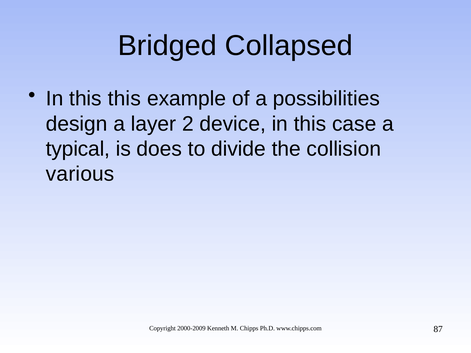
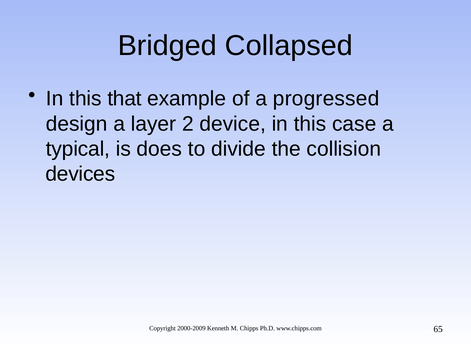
this this: this -> that (125, 99)
possibilities: possibilities -> progressed (326, 99)
various: various -> devices (80, 174)
87: 87 -> 65 (438, 329)
